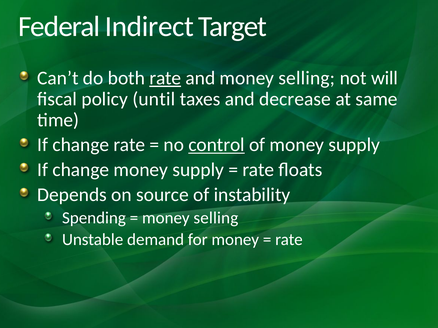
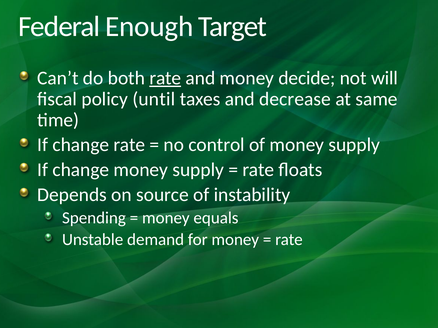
Indirect: Indirect -> Enough (149, 27)
and money selling: selling -> decide (307, 78)
control underline: present -> none (217, 145)
selling: selling -> equals (216, 218)
